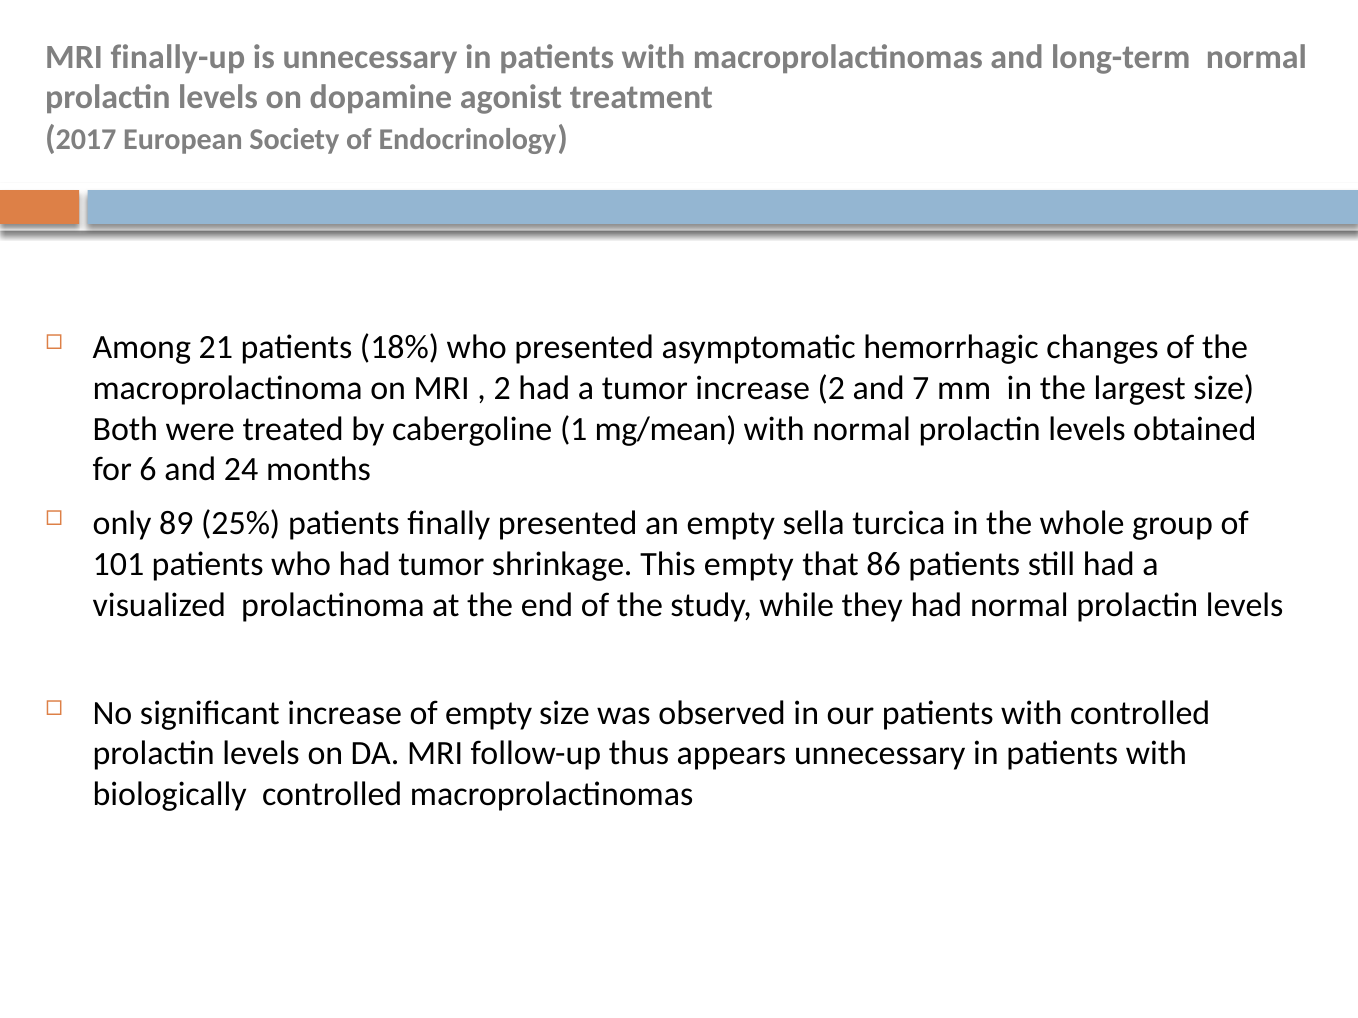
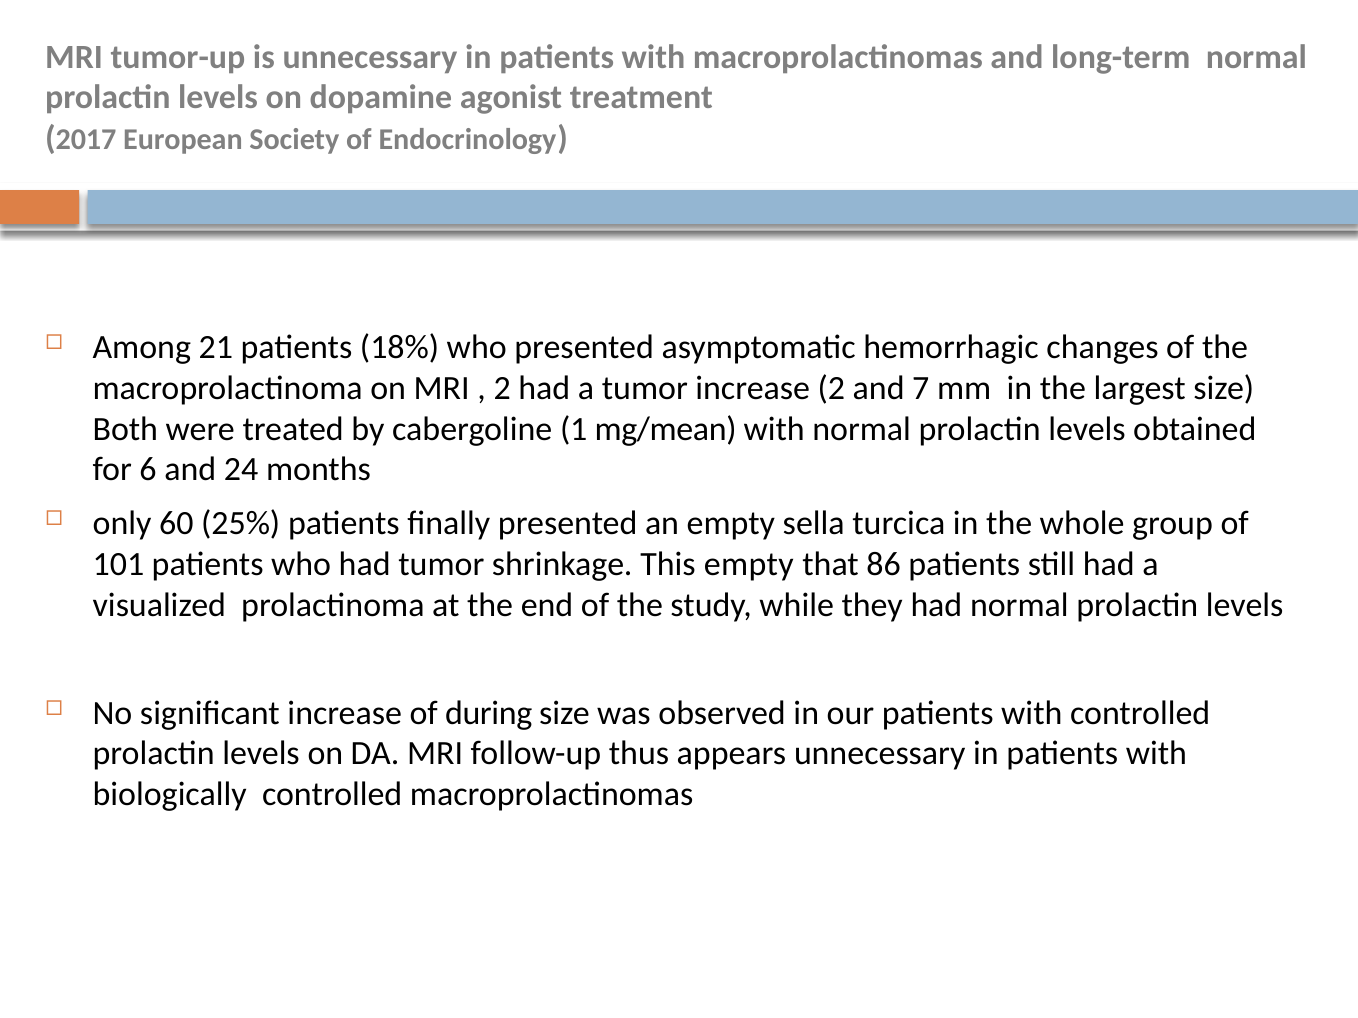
finally-up: finally-up -> tumor-up (178, 57)
89: 89 -> 60 (176, 524)
of empty: empty -> during (489, 713)
